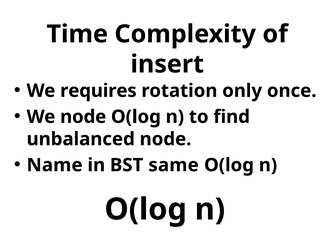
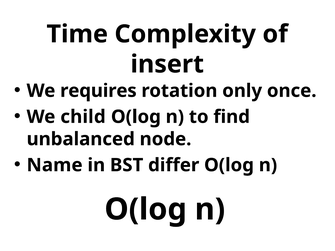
We node: node -> child (83, 117)
same: same -> differ (174, 165)
